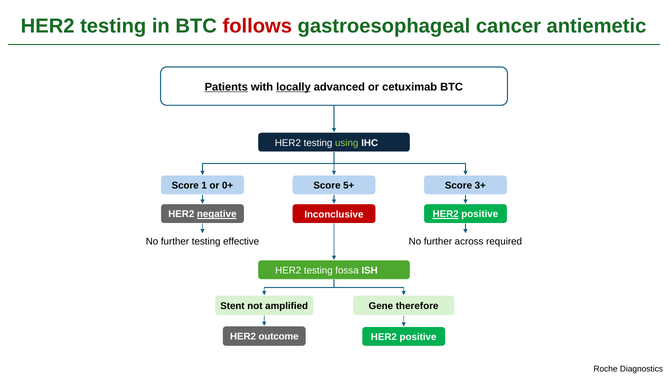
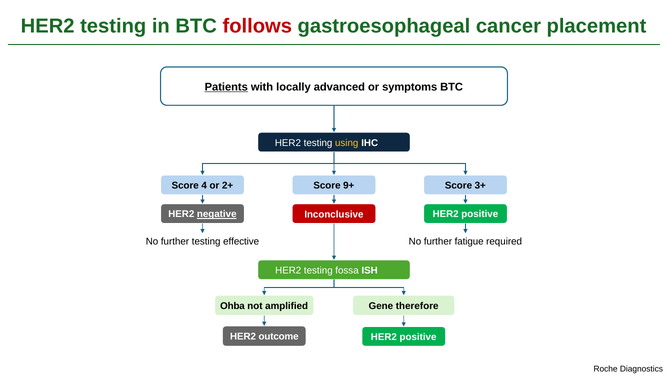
antiemetic: antiemetic -> placement (596, 26)
locally underline: present -> none (293, 87)
cetuximab: cetuximab -> symptoms (410, 87)
using colour: light green -> yellow (347, 143)
1: 1 -> 4 (204, 185)
0+: 0+ -> 2+ (228, 185)
5+: 5+ -> 9+ (349, 185)
HER2 underline: present -> none (446, 214)
across: across -> fatigue (469, 241)
Stent: Stent -> Ohba (232, 306)
